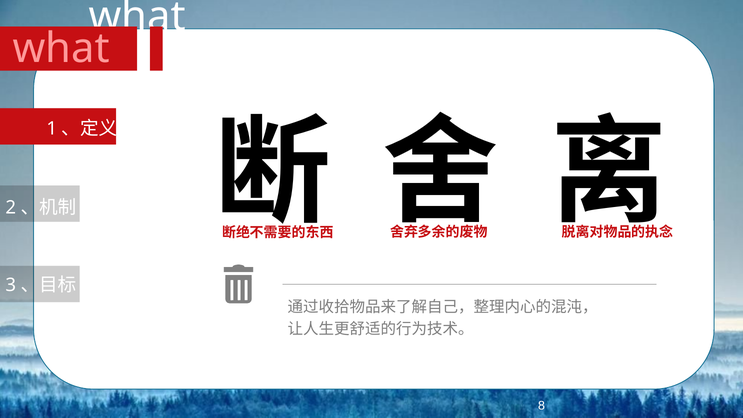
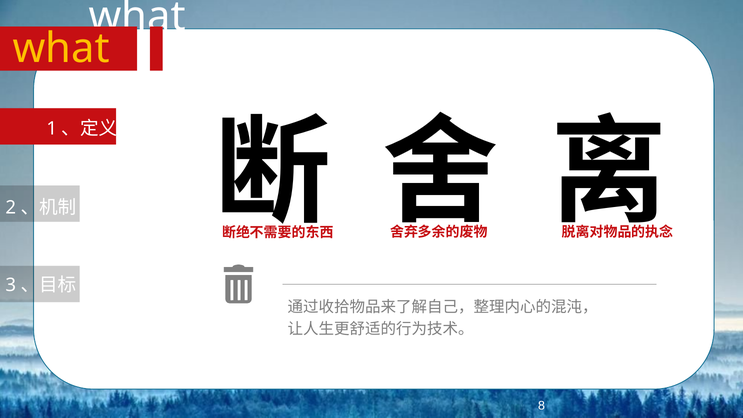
what colour: pink -> yellow (61, 49)
